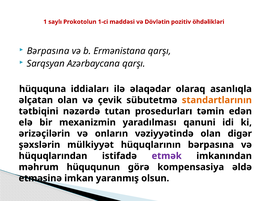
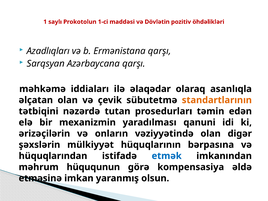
Bərpasına: Bərpasına -> Azadlıqları (48, 51)
hüququna: hüququna -> məhkəmə (43, 89)
etmək colour: purple -> blue (167, 156)
